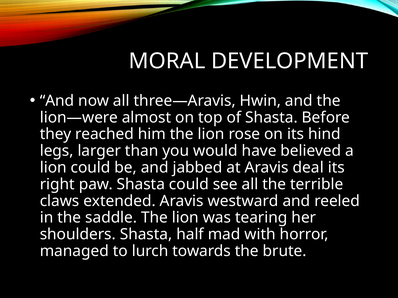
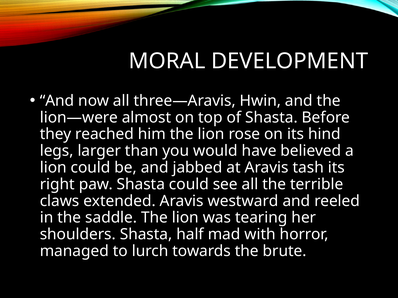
deal: deal -> tash (308, 168)
